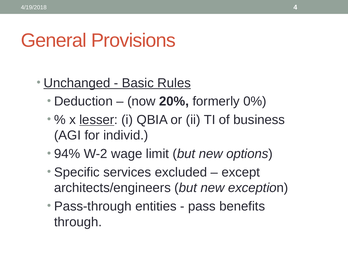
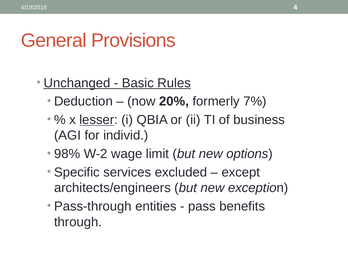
0%: 0% -> 7% (255, 101)
94%: 94% -> 98% (67, 154)
